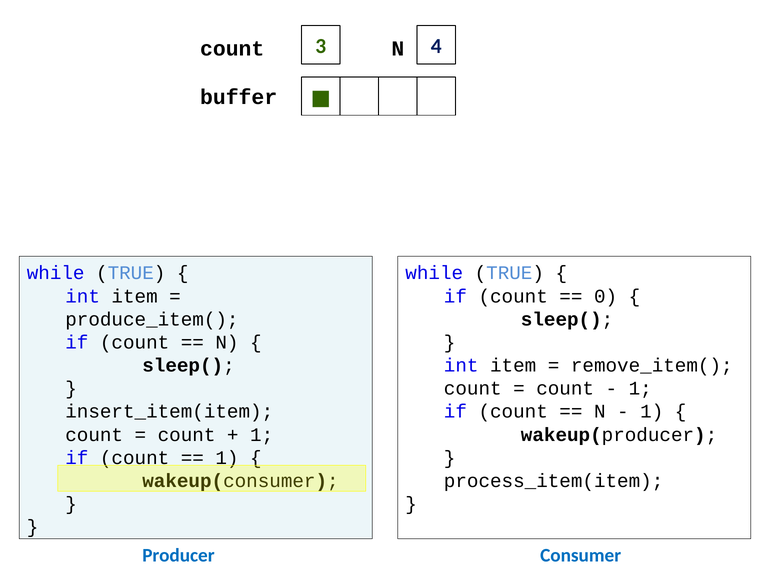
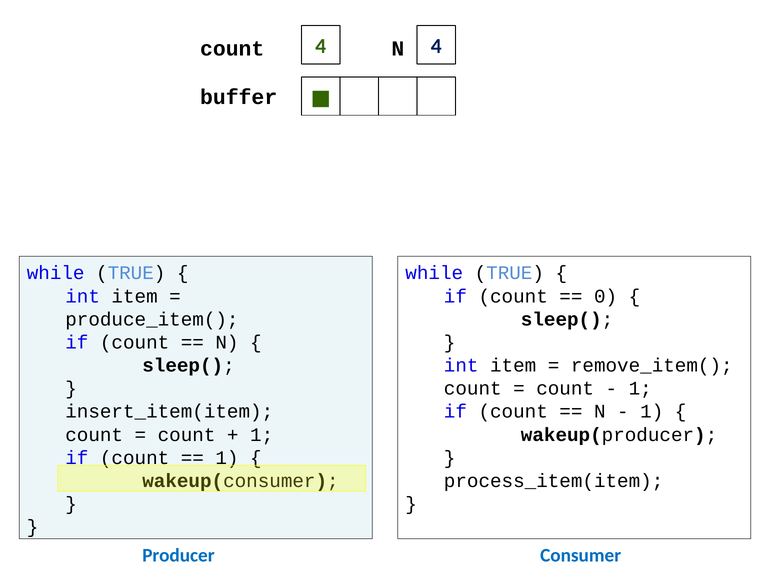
count 3: 3 -> 4 (321, 46)
